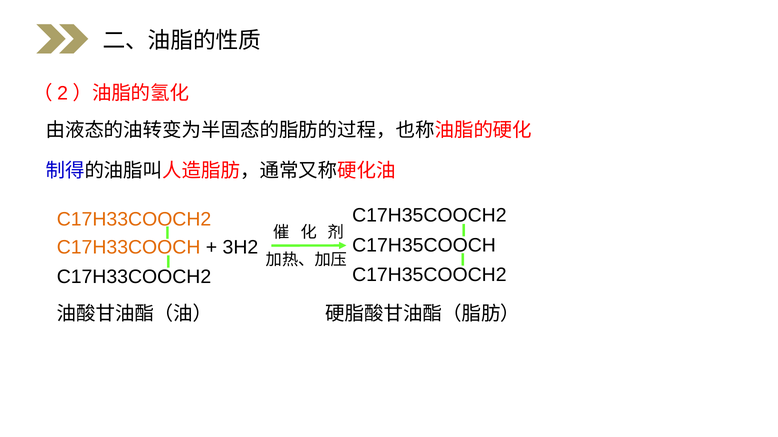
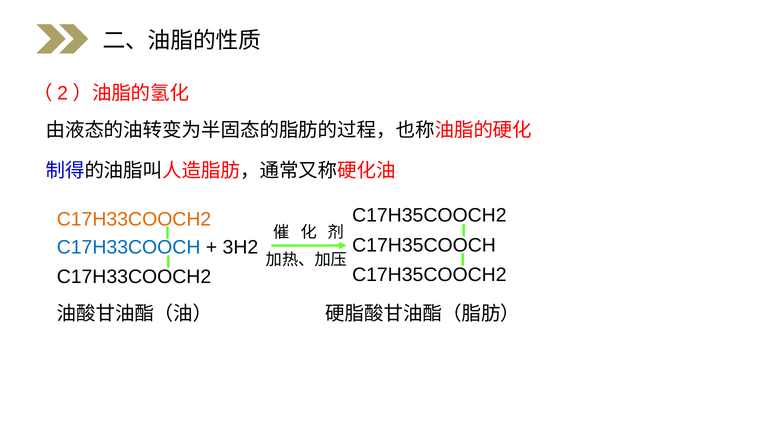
C17H33COOCH colour: orange -> blue (129, 248)
